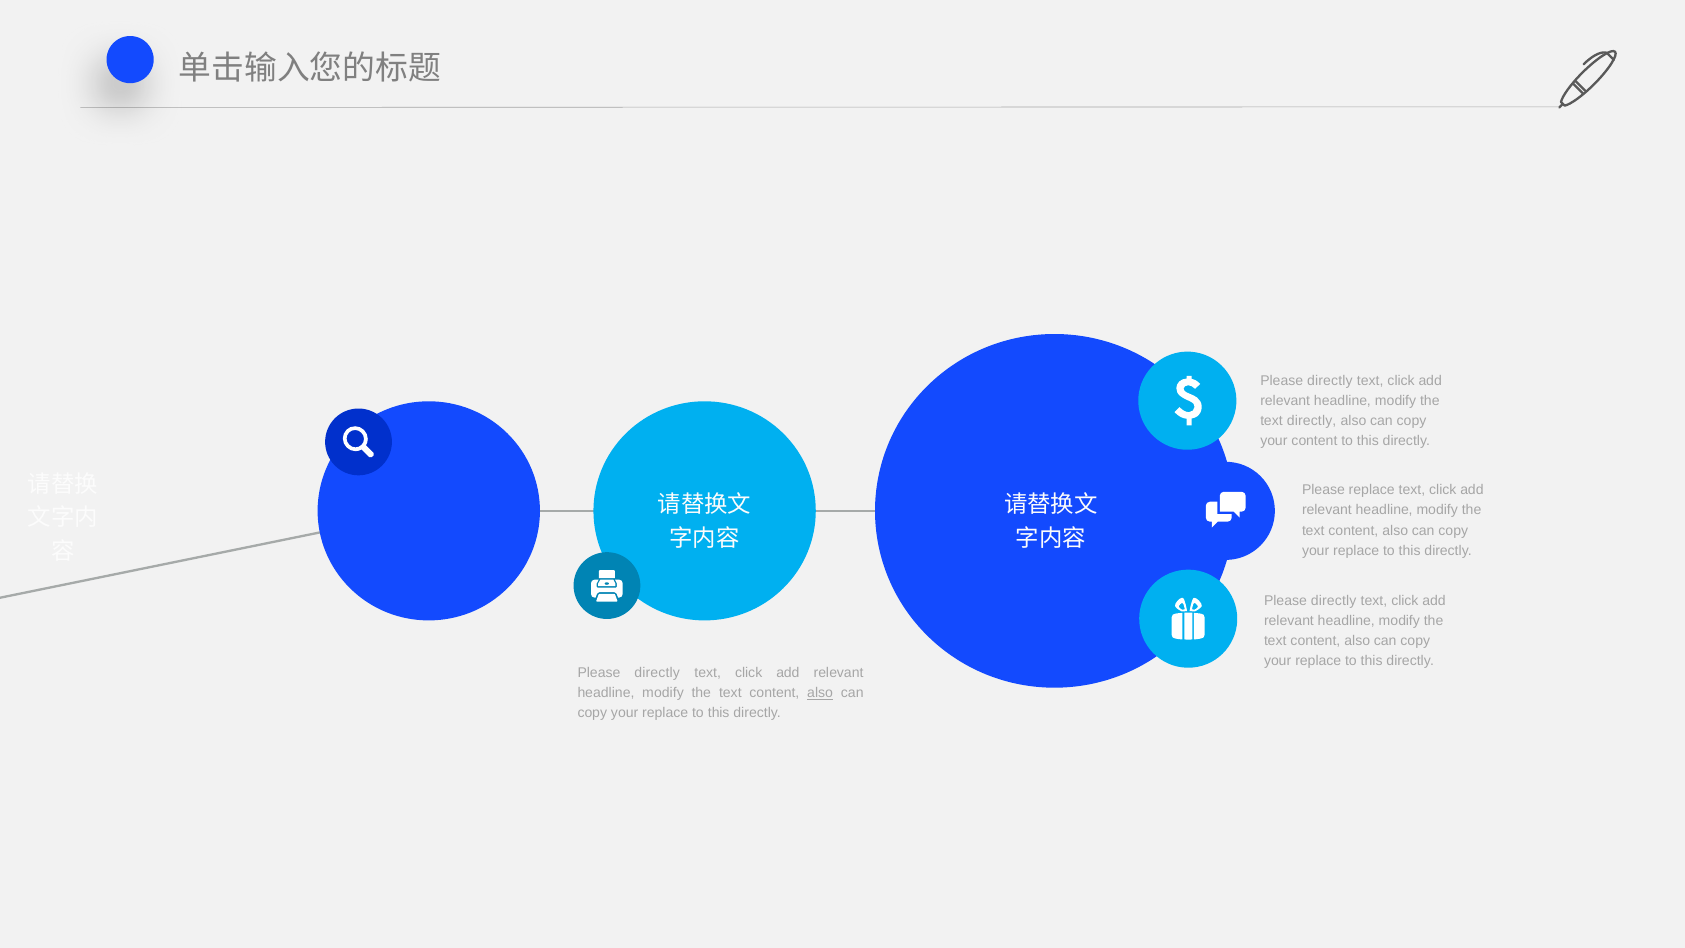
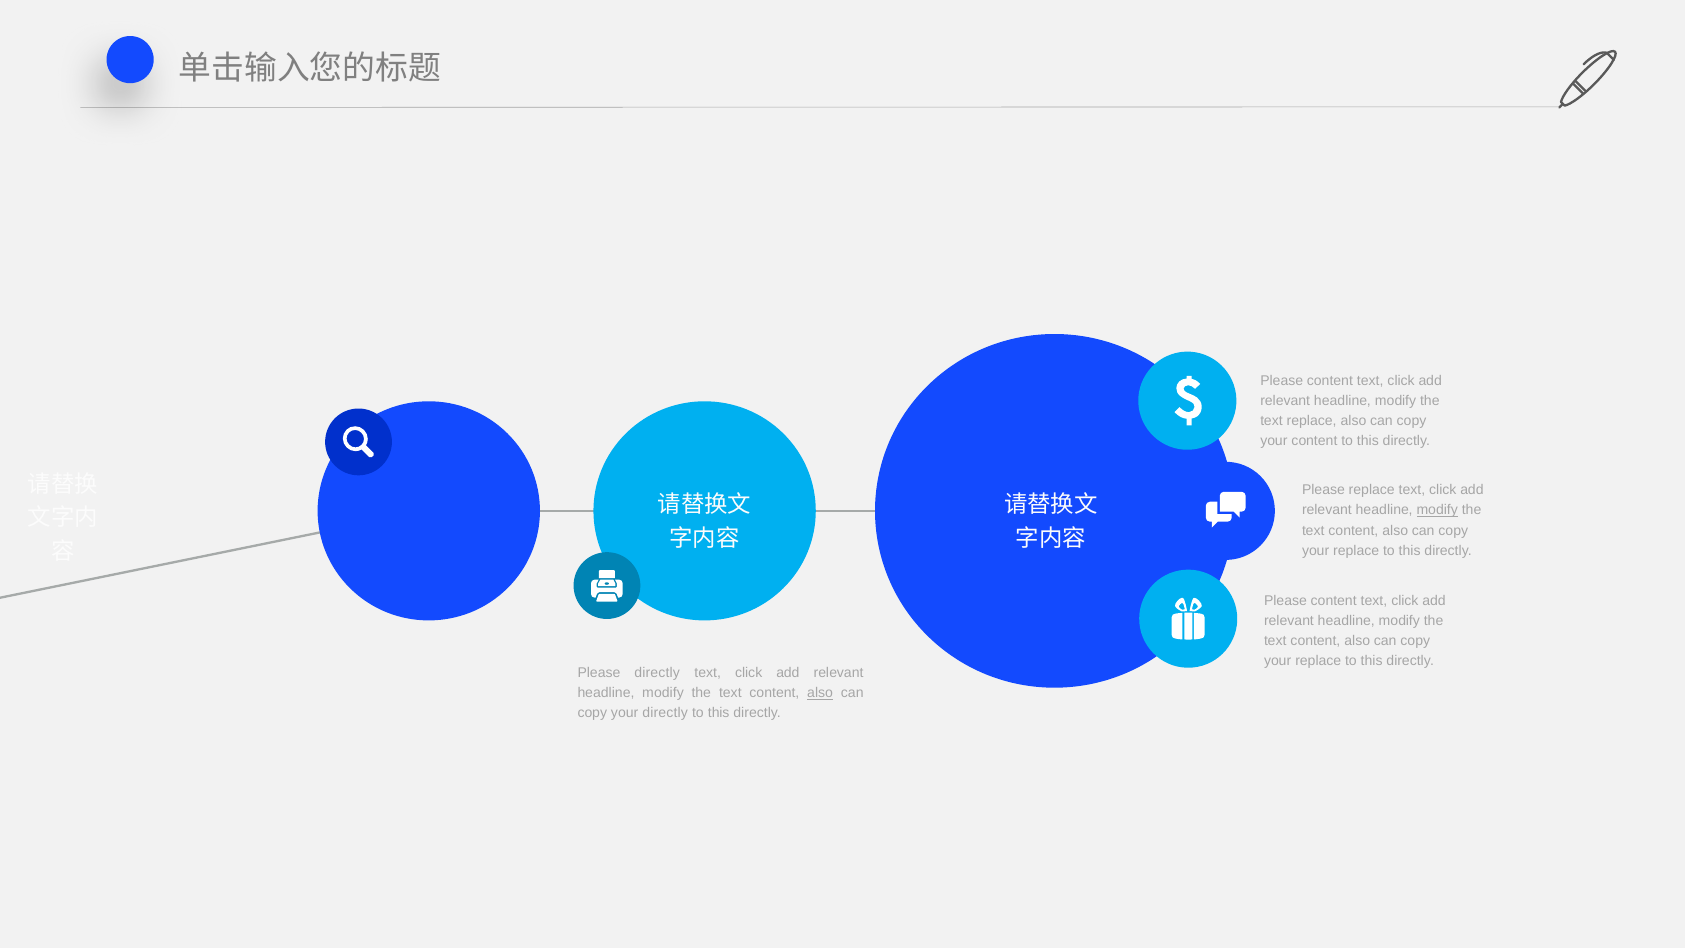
directly: directly -> content (1330, 380)
text directly: directly -> replace (1312, 421)
modify underline: none -> present (1437, 510)
directly: directly -> content (1334, 601)
replace: replace -> directly (665, 713)
